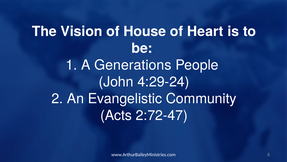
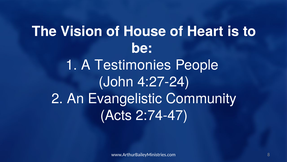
Generations: Generations -> Testimonies (133, 65)
4:29-24: 4:29-24 -> 4:27-24 (163, 82)
2:72-47: 2:72-47 -> 2:74-47 (162, 115)
